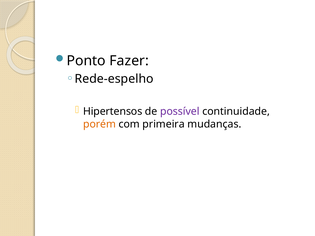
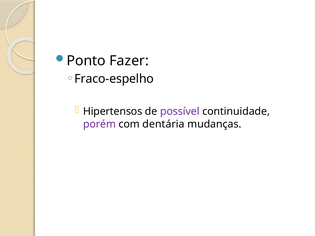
Rede-espelho: Rede-espelho -> Fraco-espelho (114, 79)
porém colour: orange -> purple (99, 124)
primeira: primeira -> dentária (164, 124)
